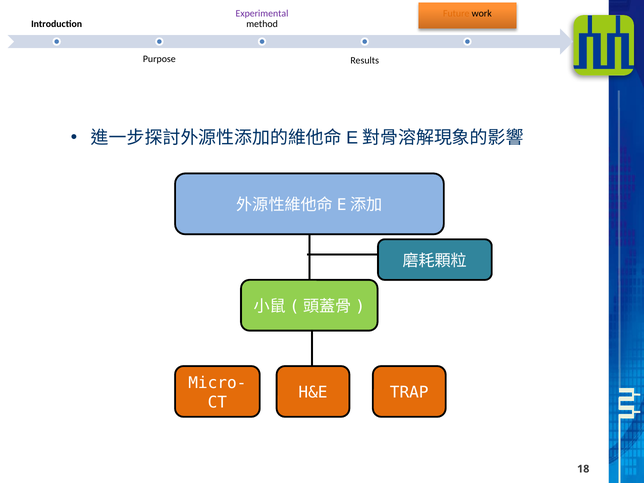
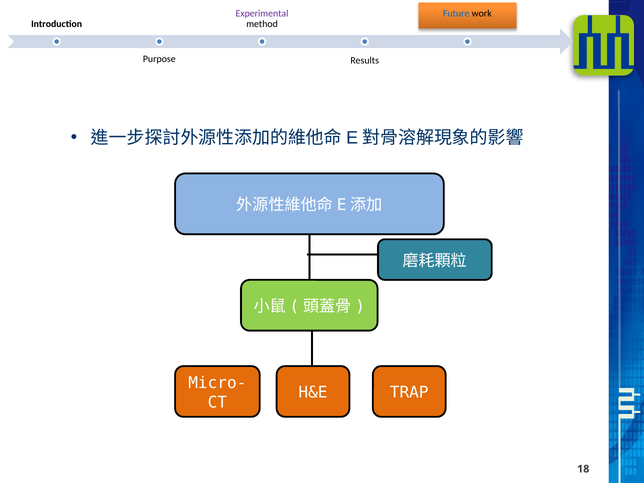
Future colour: orange -> blue (456, 13)
